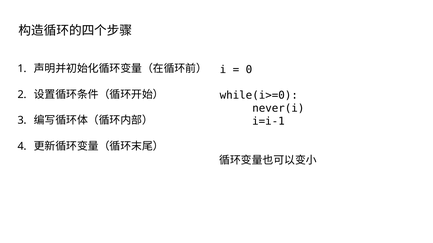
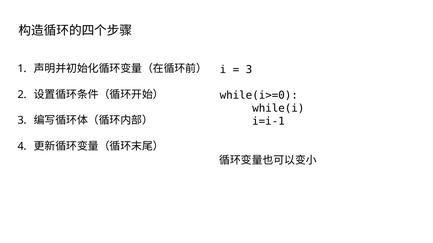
0: 0 -> 3 (249, 70)
never(i: never(i -> while(i (278, 109)
